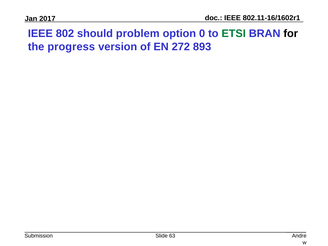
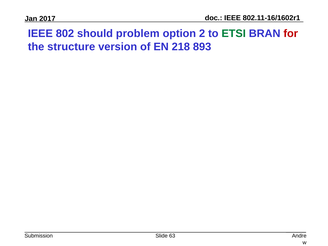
0: 0 -> 2 (202, 34)
for colour: black -> red (291, 34)
progress: progress -> structure (71, 47)
272: 272 -> 218 (181, 47)
